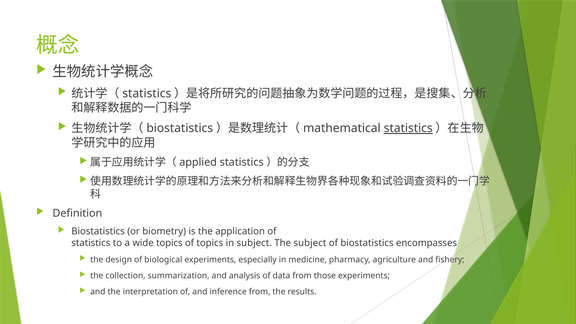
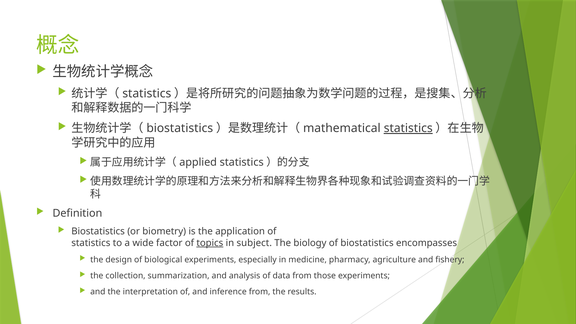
wide topics: topics -> factor (169, 243)
topics underline: none -> present (210, 243)
The subject: subject -> biology (310, 243)
